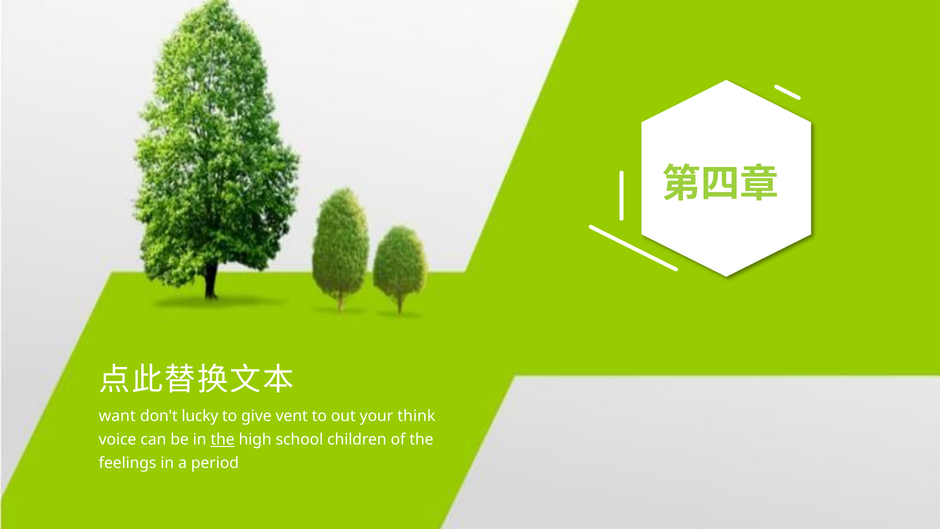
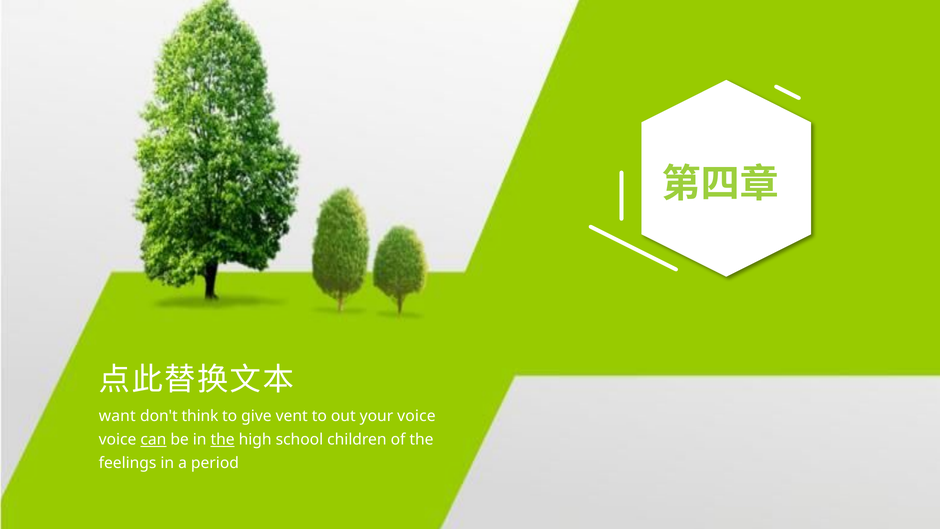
lucky: lucky -> think (200, 416)
your think: think -> voice (416, 416)
can underline: none -> present (153, 439)
